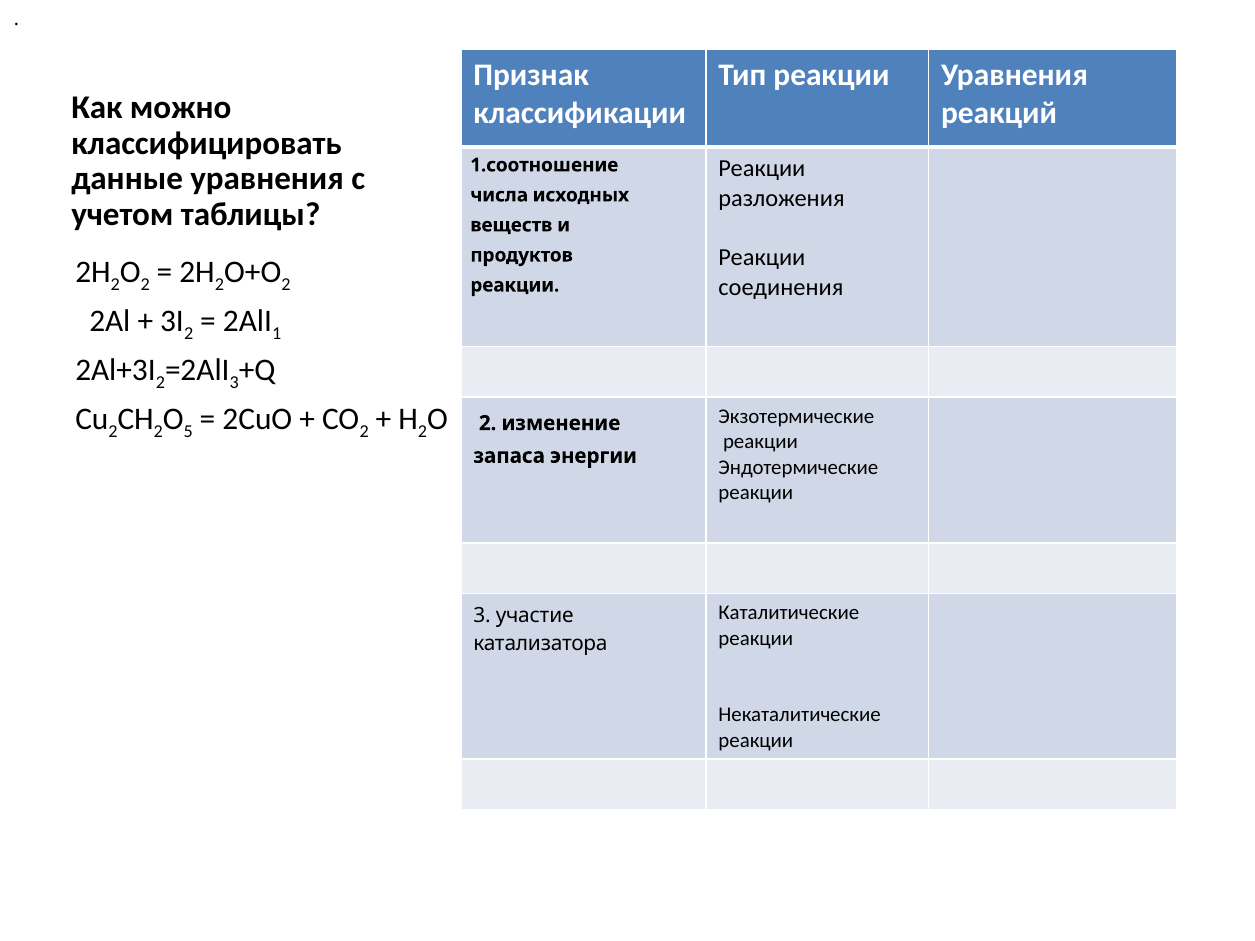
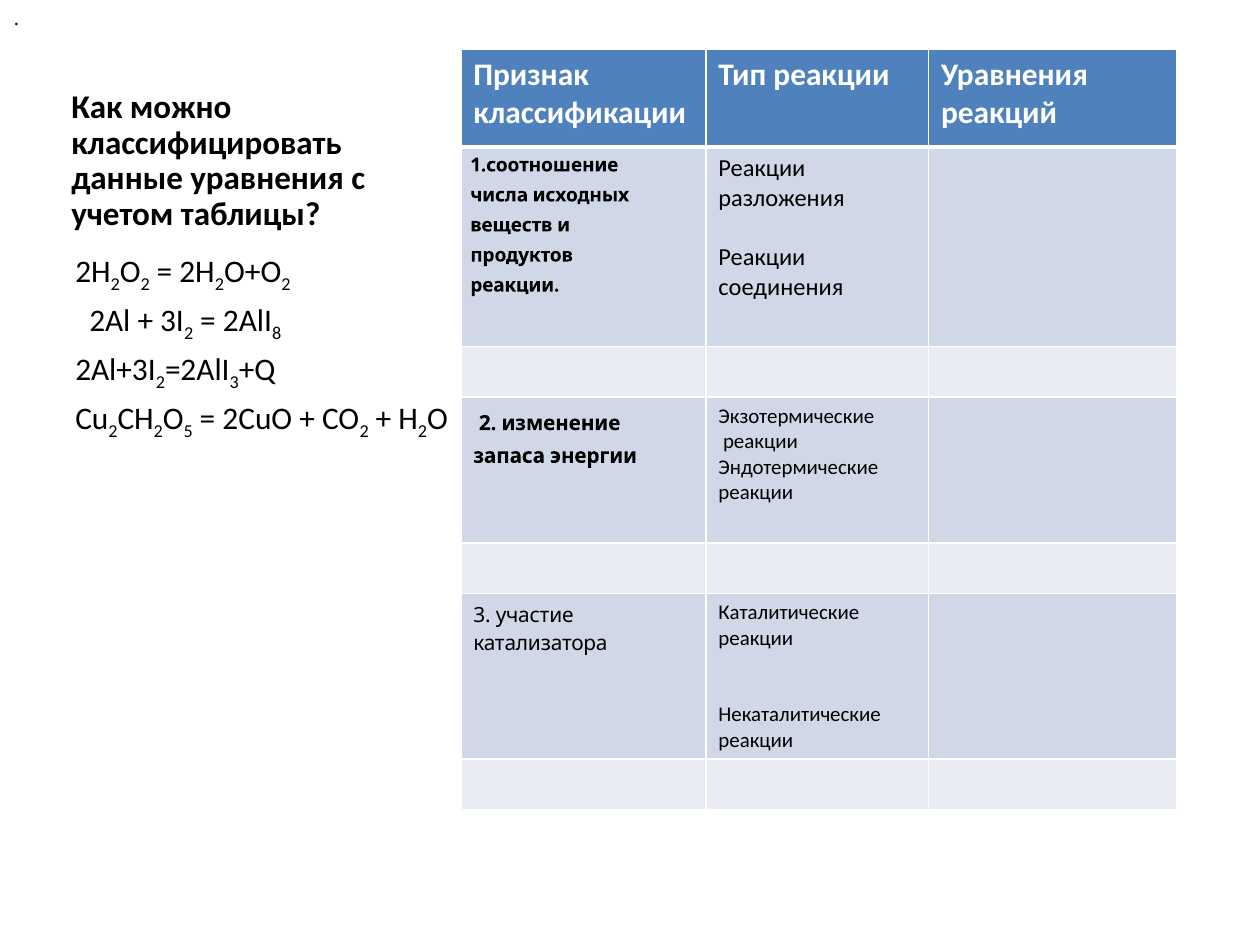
1: 1 -> 8 (277, 334)
